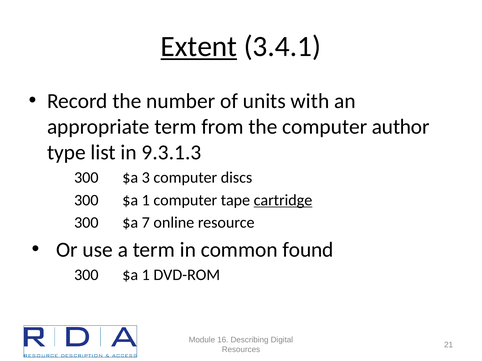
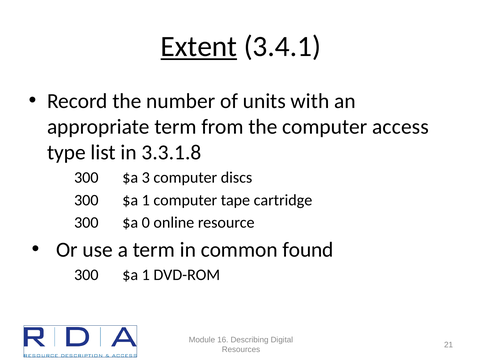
author: author -> access (401, 127)
9.3.1.3: 9.3.1.3 -> 3.3.1.8 (171, 153)
cartridge underline: present -> none (283, 200)
7: 7 -> 0 (146, 223)
